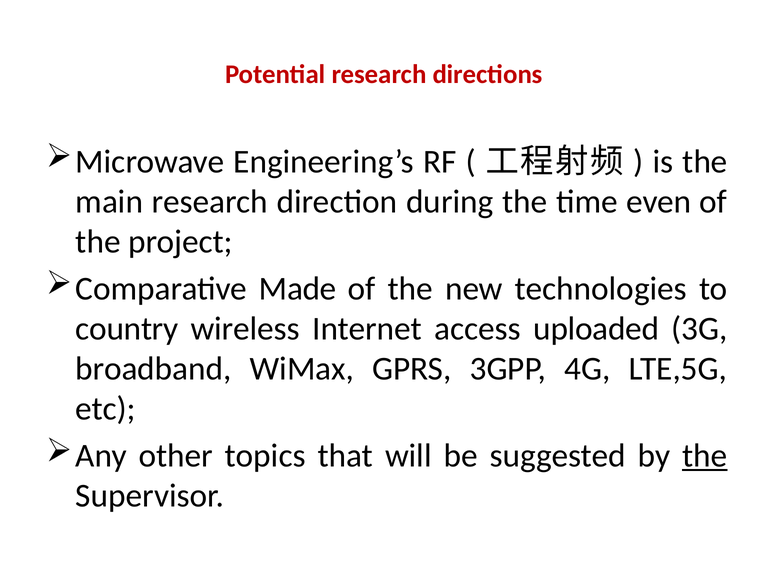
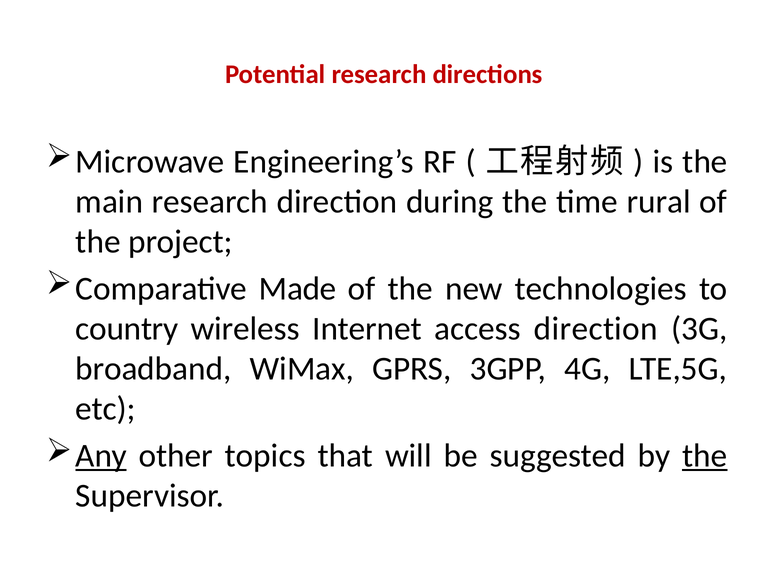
even: even -> rural (659, 202)
access uploaded: uploaded -> direction (596, 329)
Any underline: none -> present (101, 456)
